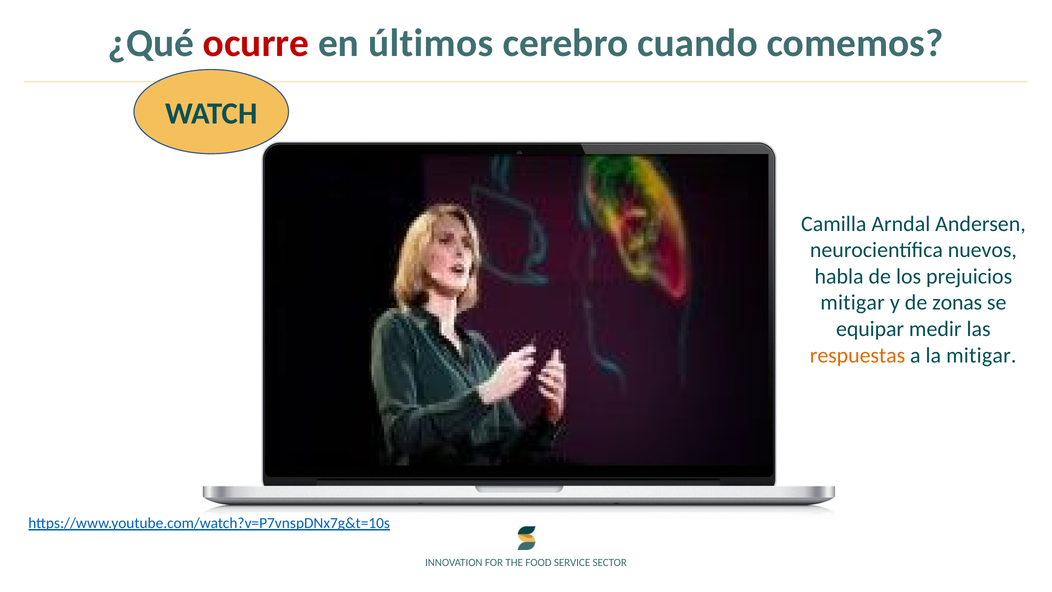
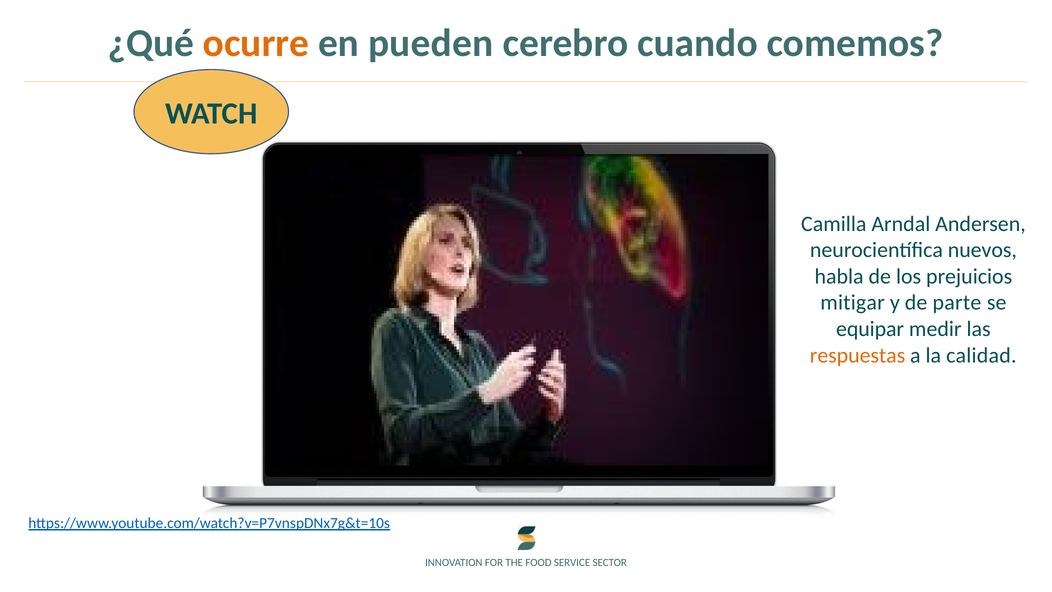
ocurre colour: red -> orange (256, 43)
últimos: últimos -> pueden (431, 43)
zonas: zonas -> parte (957, 303)
la mitigar: mitigar -> calidad (981, 355)
